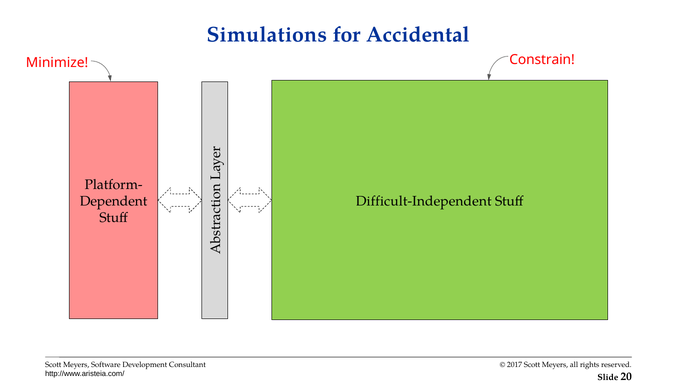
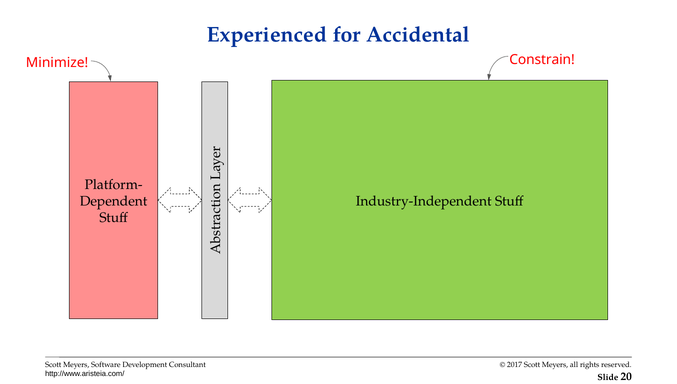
Simulations: Simulations -> Experienced (267, 34)
Difficult-Independent: Difficult-Independent -> Industry-Independent (424, 201)
